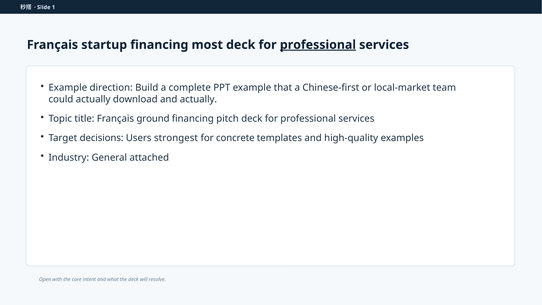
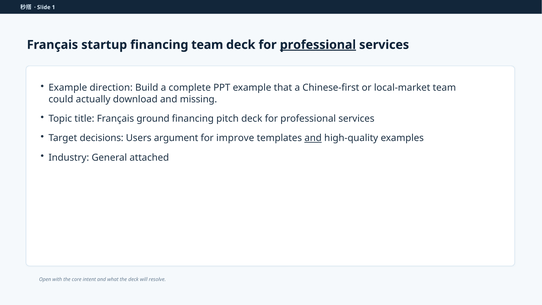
financing most: most -> team (207, 45)
and actually: actually -> missing (198, 99)
strongest: strongest -> argument (176, 138)
concrete: concrete -> improve (235, 138)
and underline: none -> present (313, 138)
